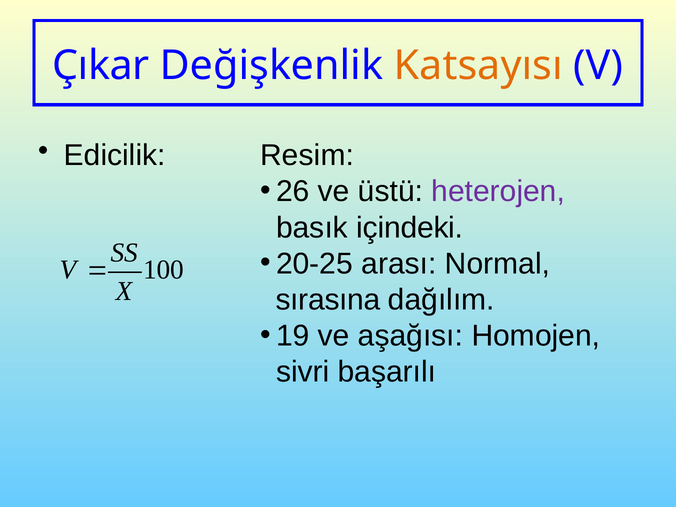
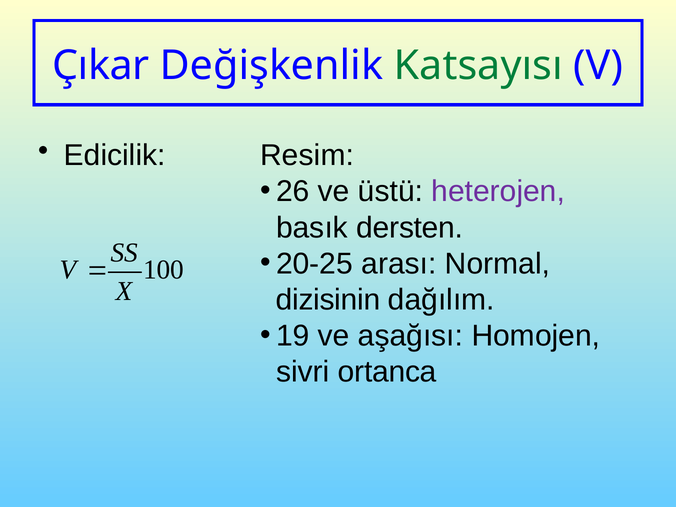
Katsayısı colour: orange -> green (478, 65)
içindeki: içindeki -> dersten (410, 228)
sırasına: sırasına -> dizisinin (328, 300)
başarılı: başarılı -> ortanca (387, 372)
